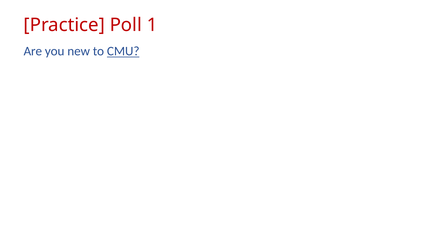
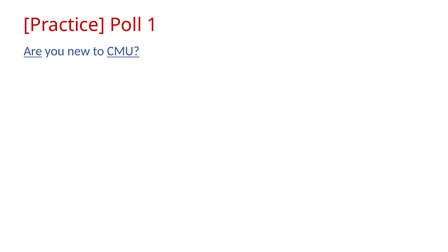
Are underline: none -> present (33, 51)
